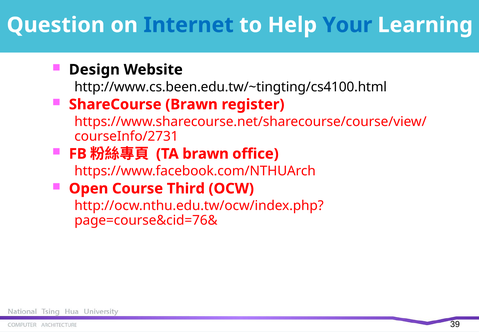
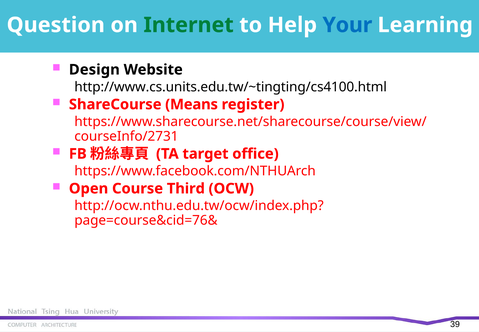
Internet colour: blue -> green (189, 25)
http://www.cs.been.edu.tw/~tingting/cs4100.html: http://www.cs.been.edu.tw/~tingting/cs4100.html -> http://www.cs.units.edu.tw/~tingting/cs4100.html (231, 87)
ShareCourse Brawn: Brawn -> Means (192, 104)
TA brawn: brawn -> target (206, 154)
